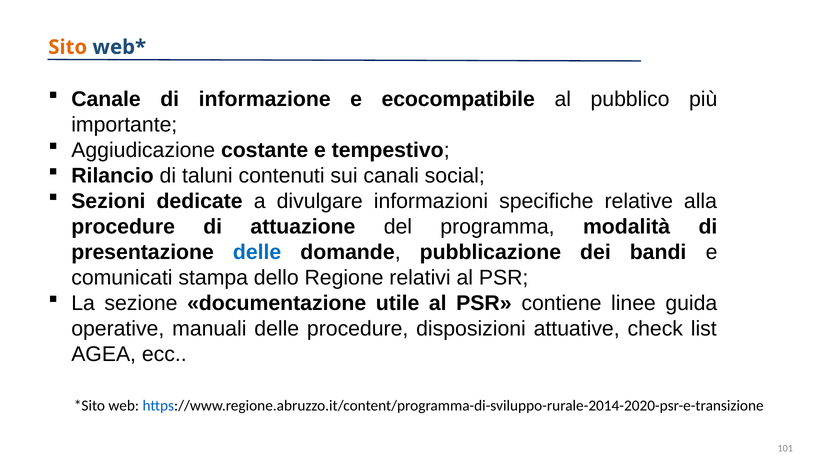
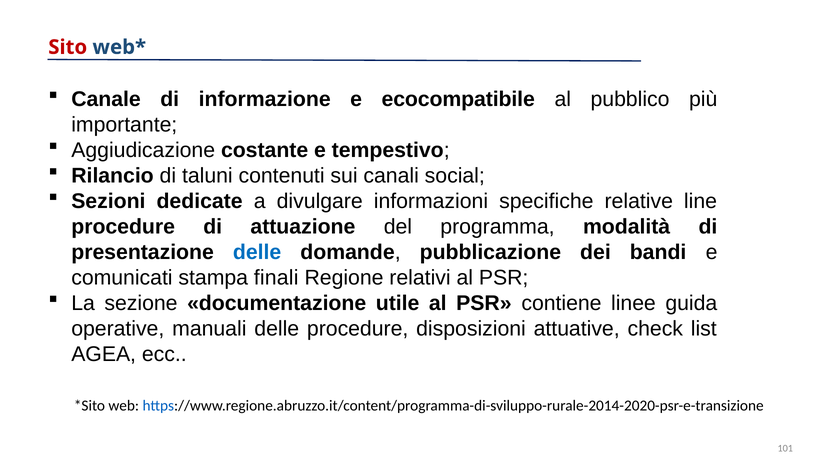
Sito colour: orange -> red (68, 47)
alla: alla -> line (701, 201)
dello: dello -> finali (276, 278)
